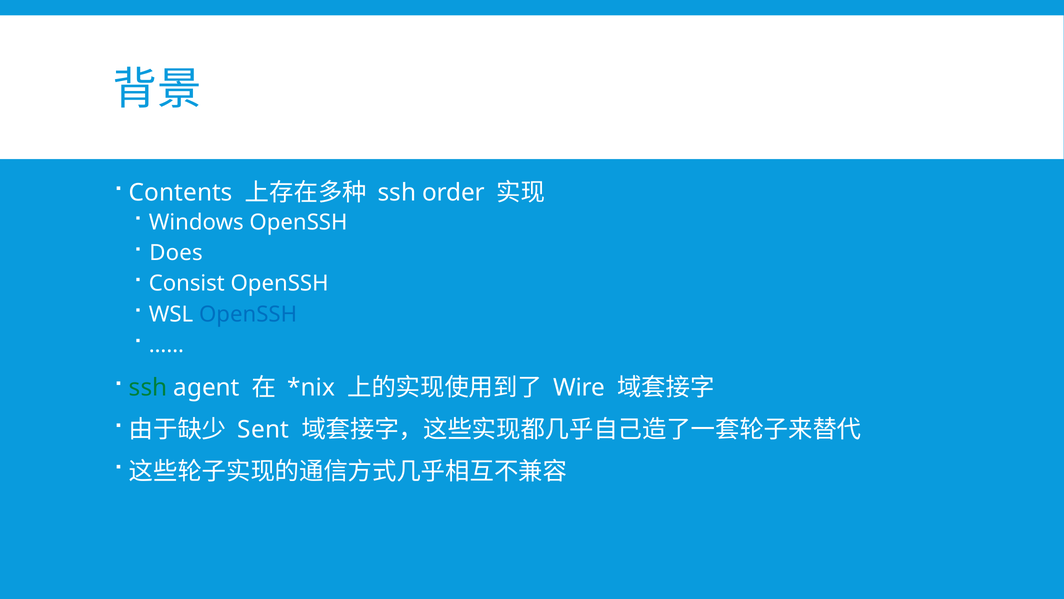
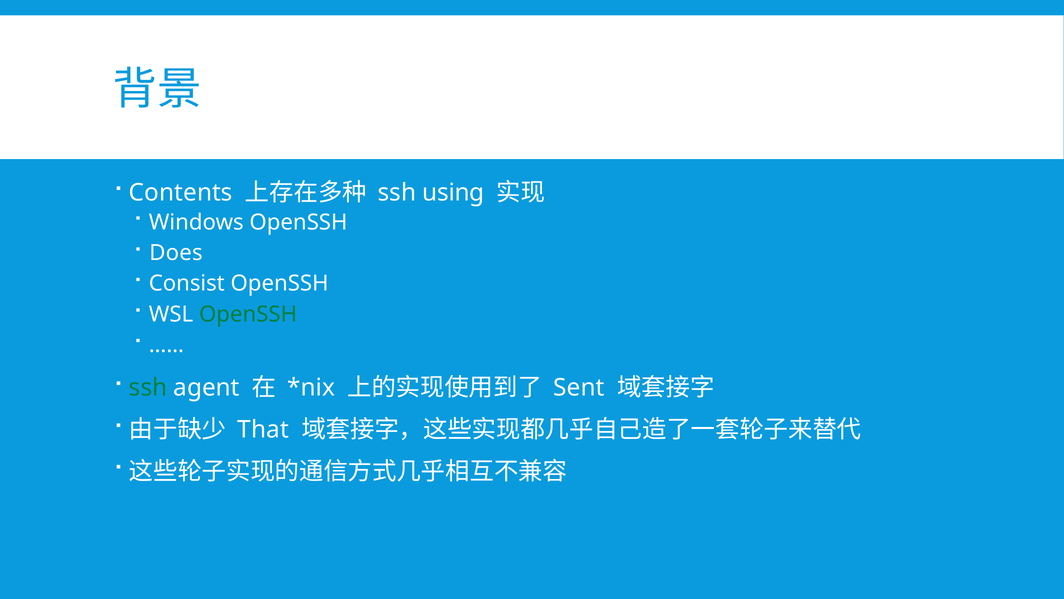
order: order -> using (453, 193)
OpenSSH colour: blue -> green (248, 314)
Wire: Wire -> Sent (579, 387)
Sent: Sent -> That (263, 429)
